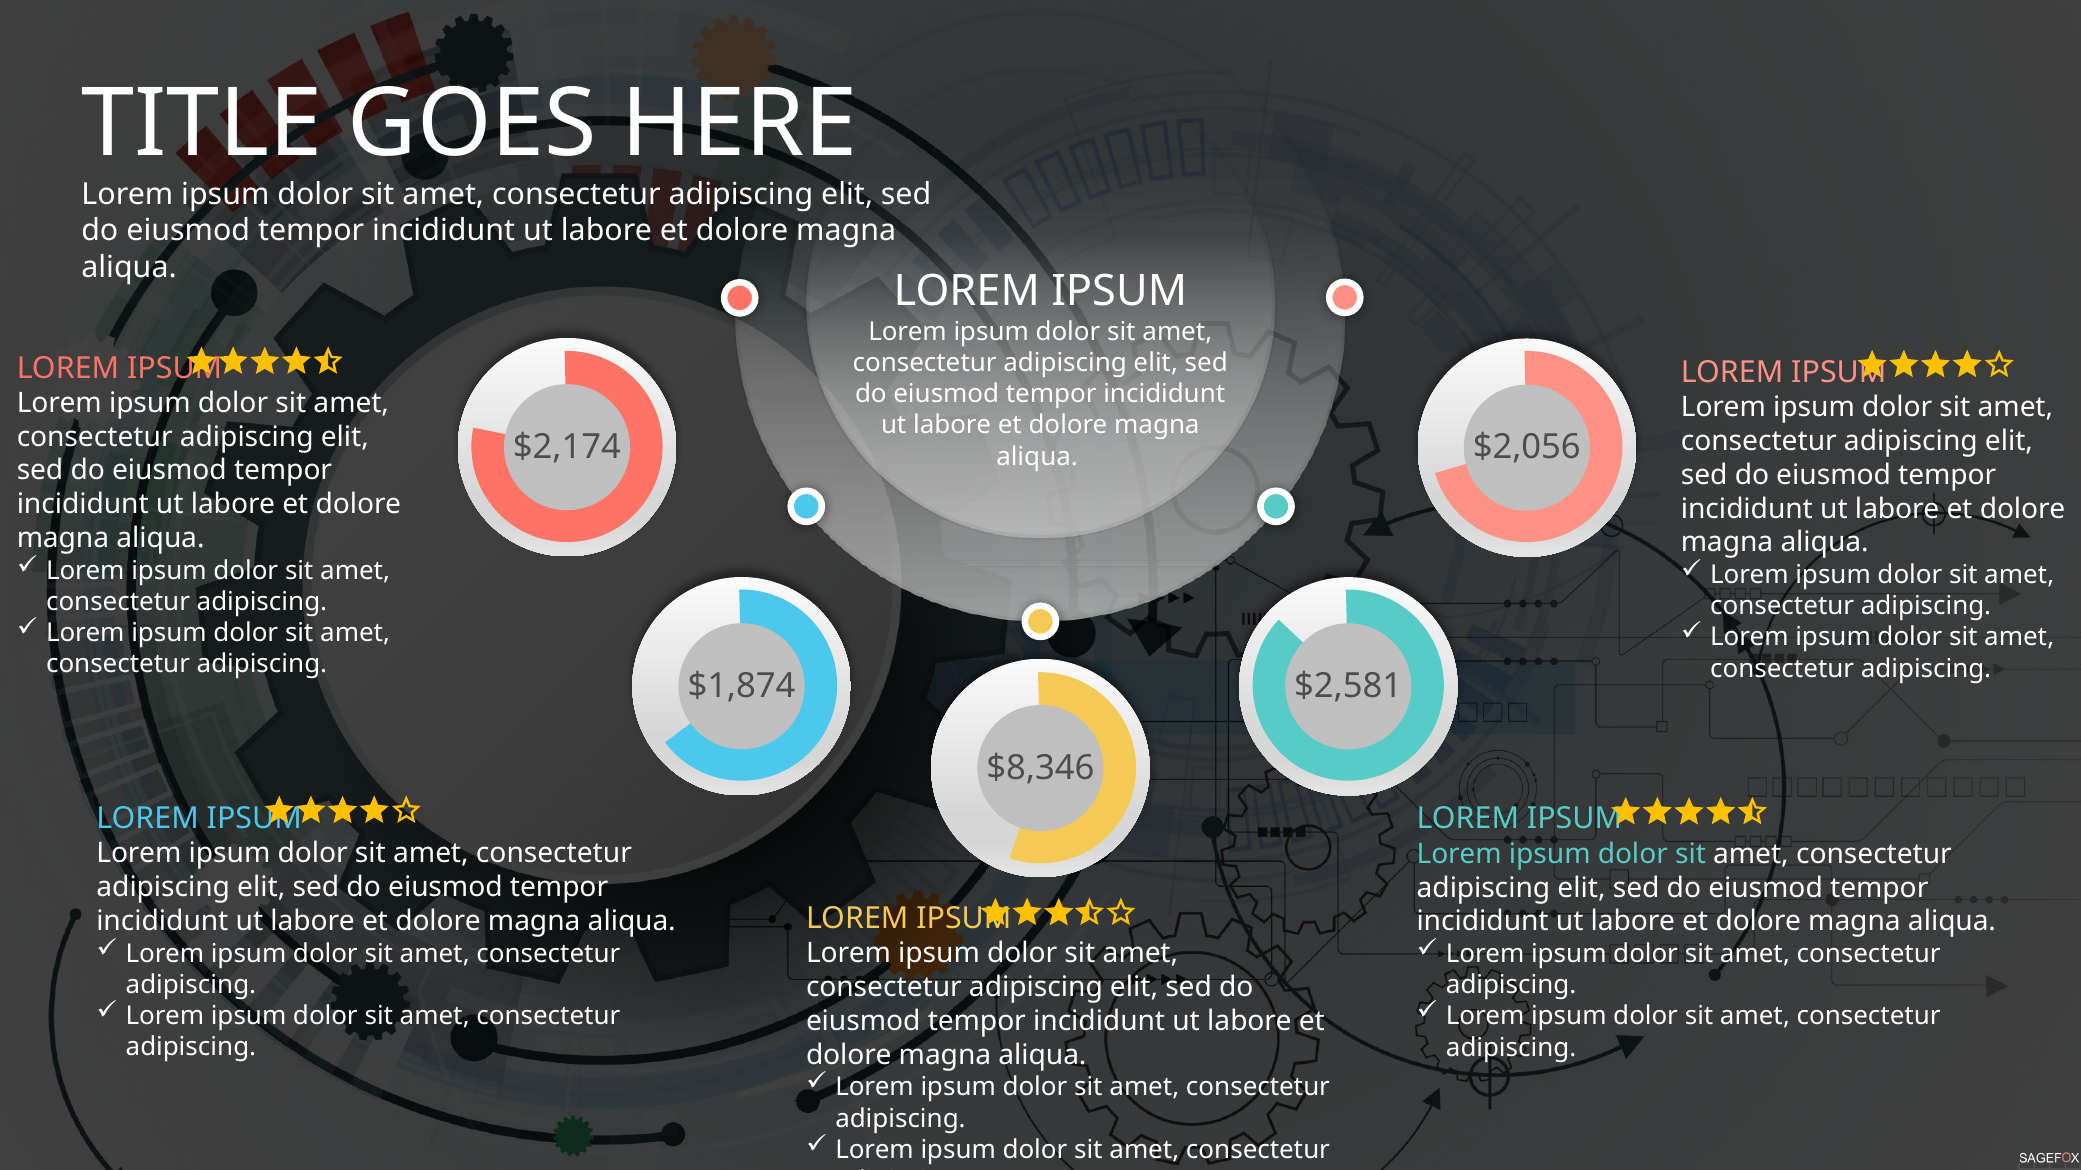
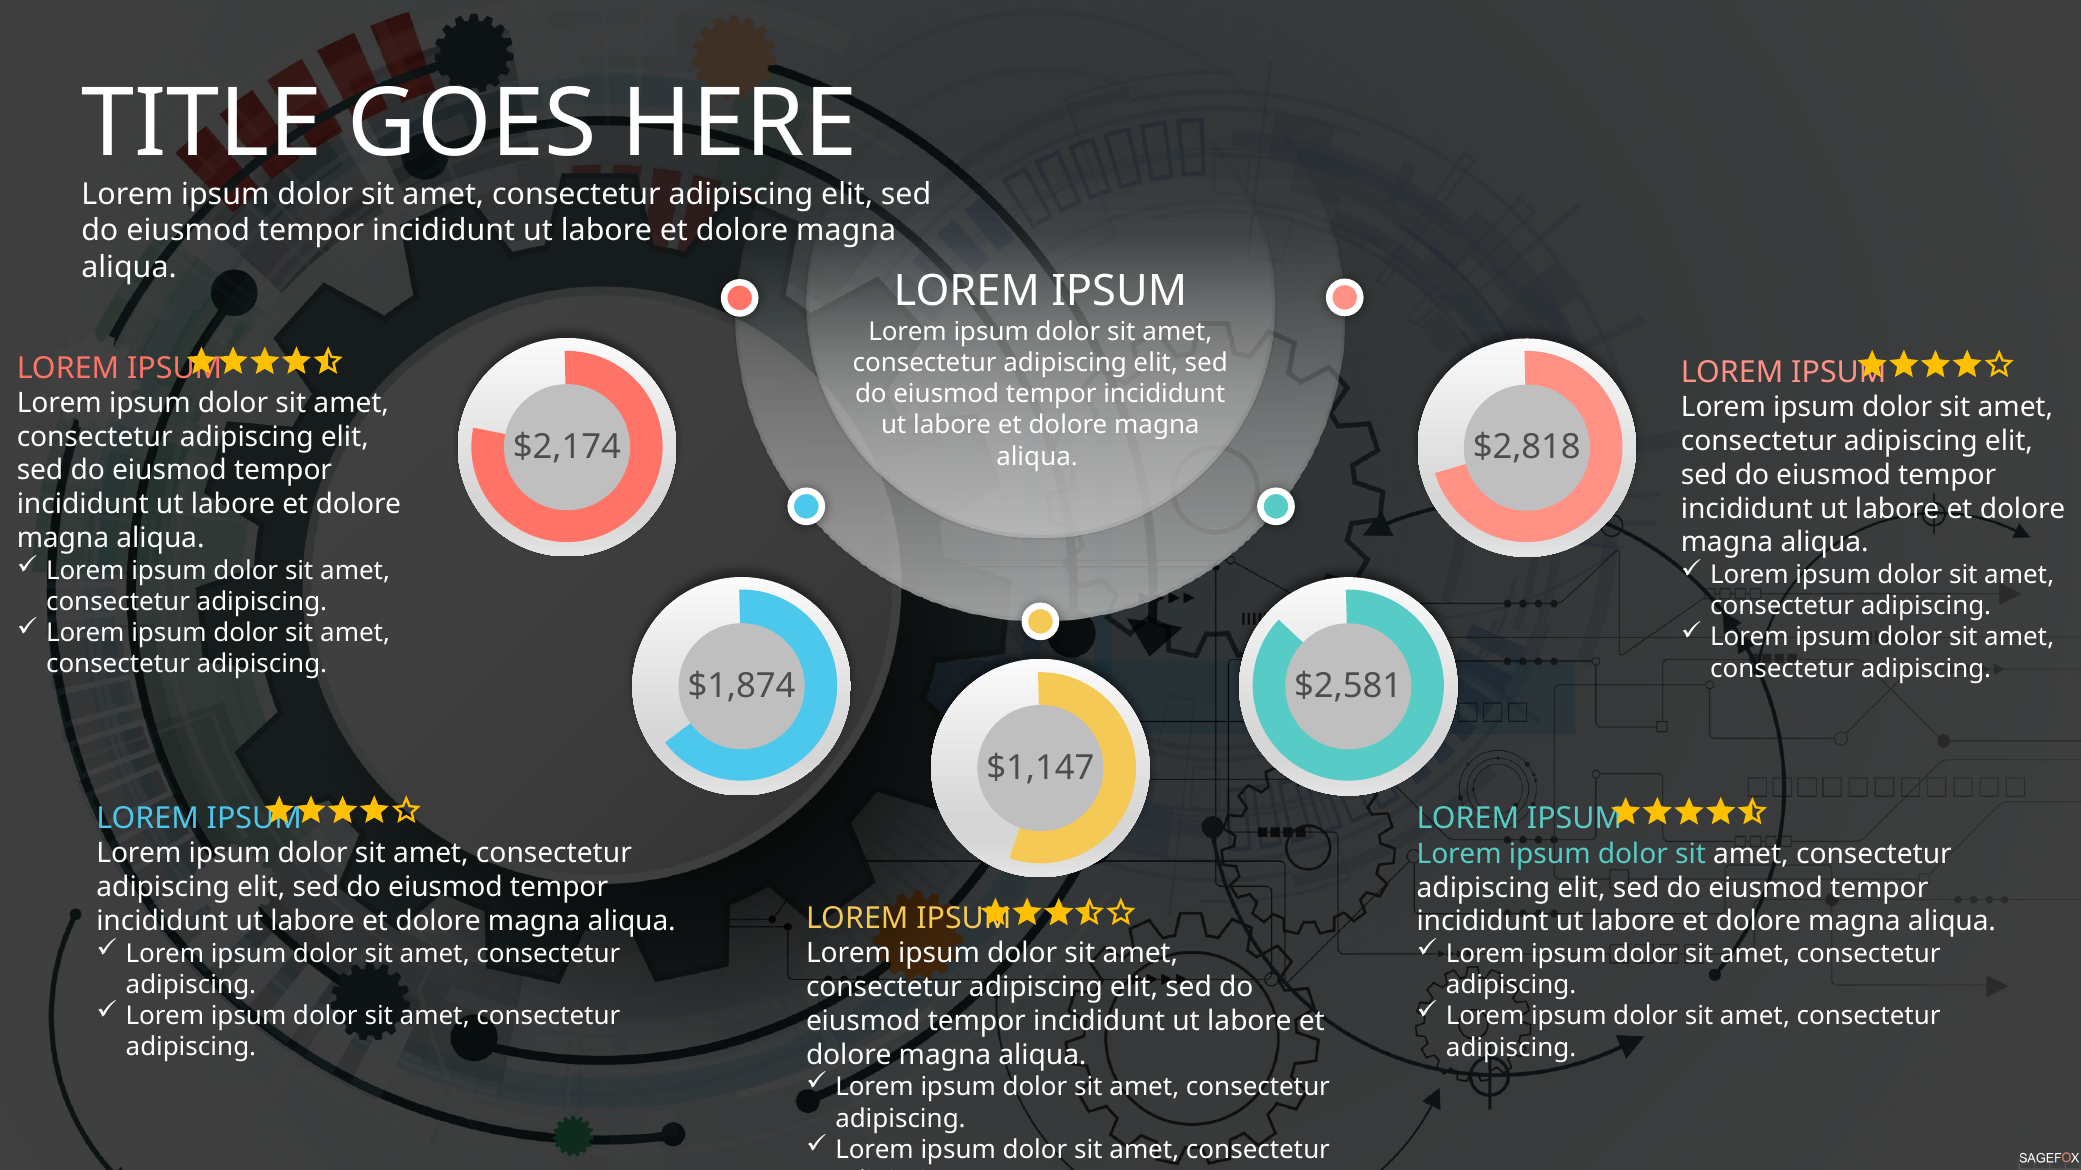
$2,056: $2,056 -> $2,818 (1527, 448)
$8,346: $8,346 -> $1,147 (1040, 768)
